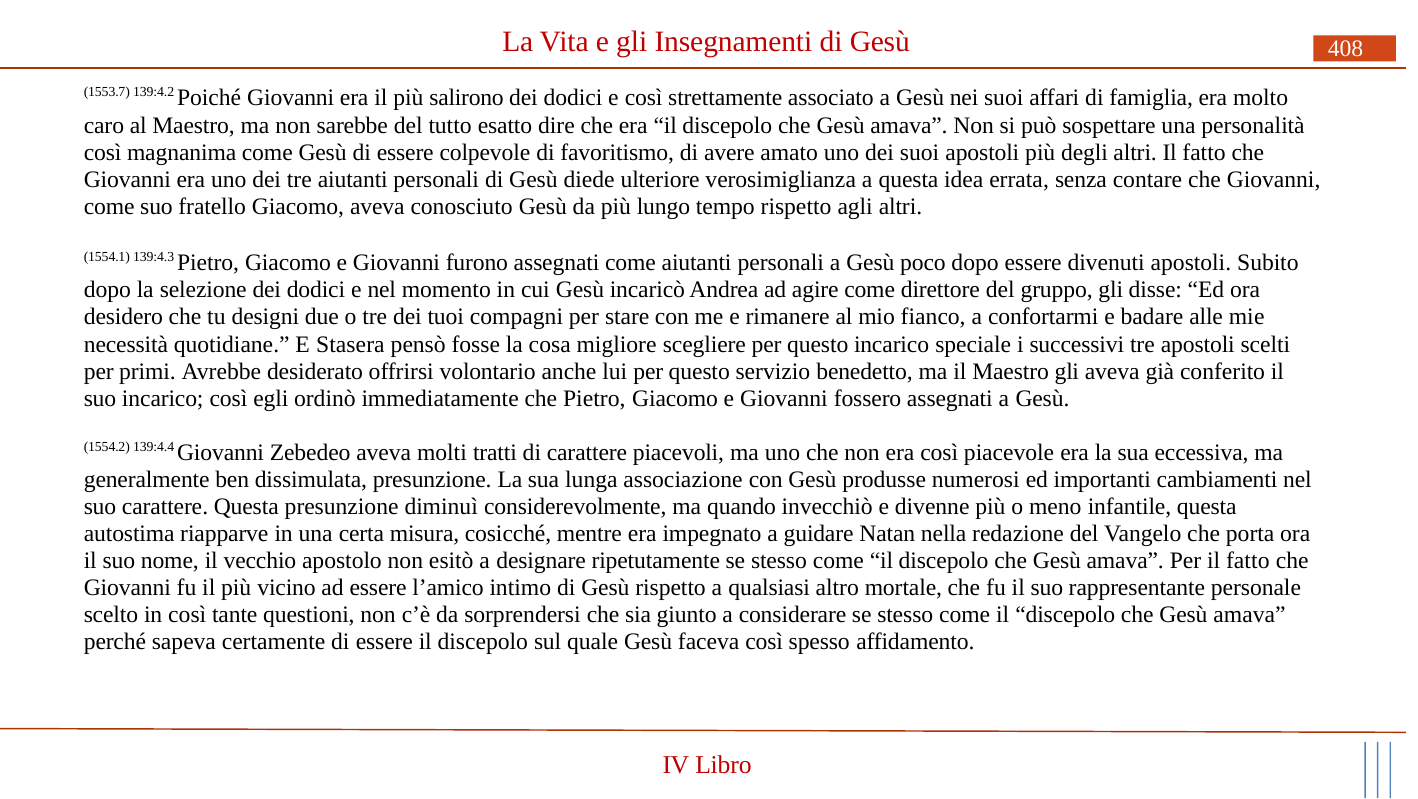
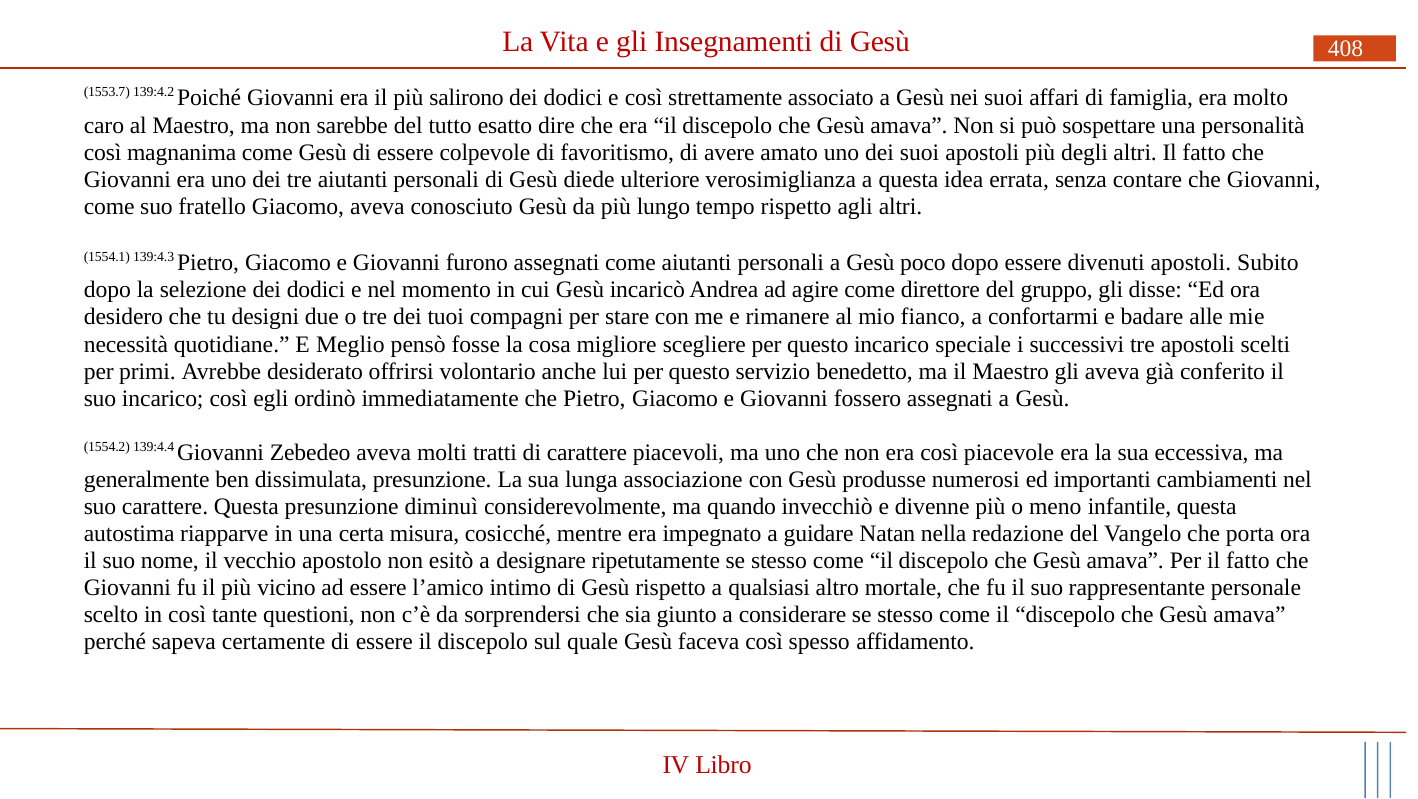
Stasera: Stasera -> Meglio (350, 344)
